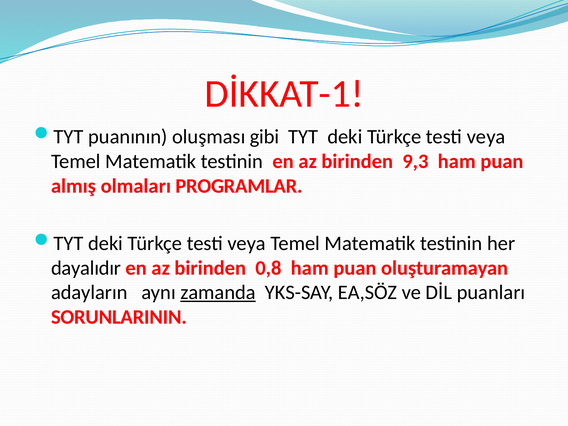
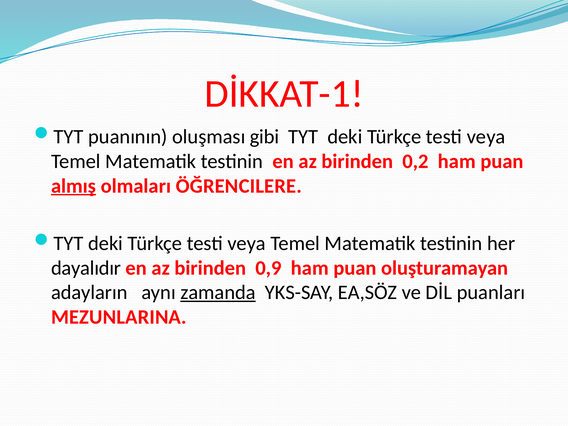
9,3: 9,3 -> 0,2 (416, 161)
almış underline: none -> present (74, 186)
PROGRAMLAR: PROGRAMLAR -> ÖĞRENCILERE (239, 186)
0,8: 0,8 -> 0,9 (269, 268)
SORUNLARININ: SORUNLARININ -> MEZUNLARINA (119, 317)
